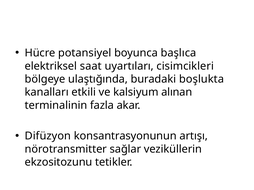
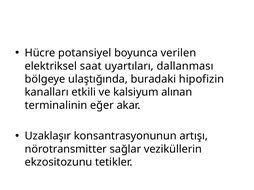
başlıca: başlıca -> verilen (178, 53)
cisimcikleri: cisimcikleri -> dallanması (185, 66)
boşlukta: boşlukta -> hipofizin (202, 79)
fazla: fazla -> eğer (102, 106)
Difüzyon: Difüzyon -> Uzaklaşır (48, 136)
